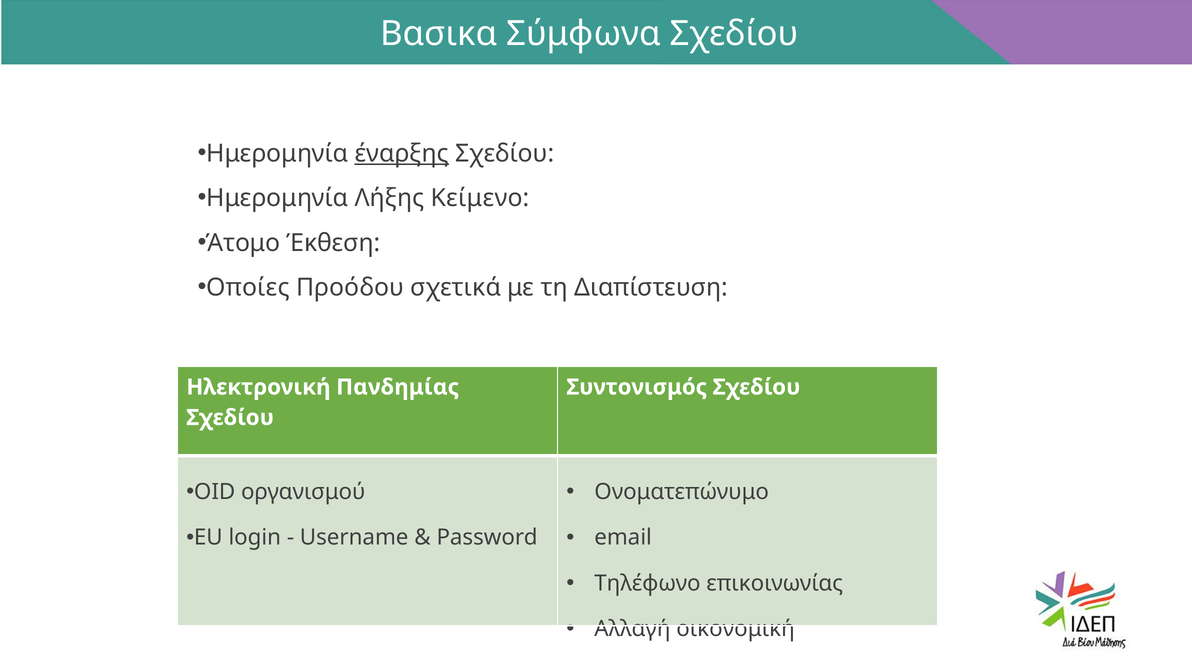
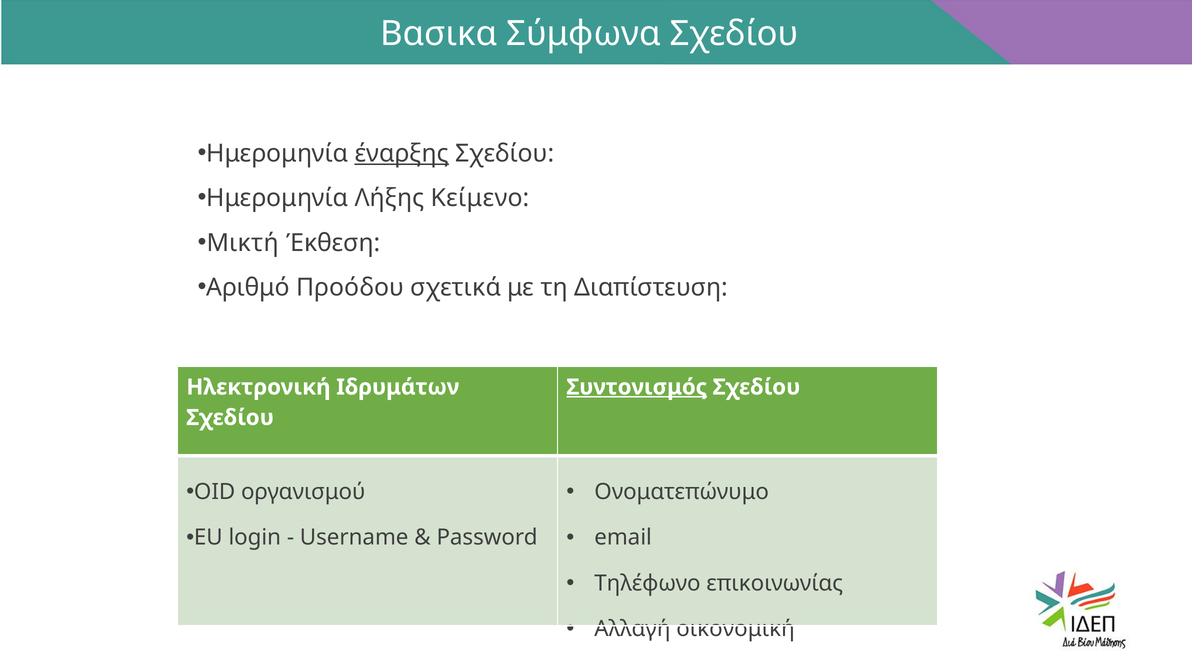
Άτομο: Άτομο -> Μικτή (243, 243)
Οποίες: Οποίες -> Αριθμό (248, 287)
Πανδημίας: Πανδημίας -> Ιδρυμάτων (398, 387)
Συντονισμός underline: none -> present (637, 387)
